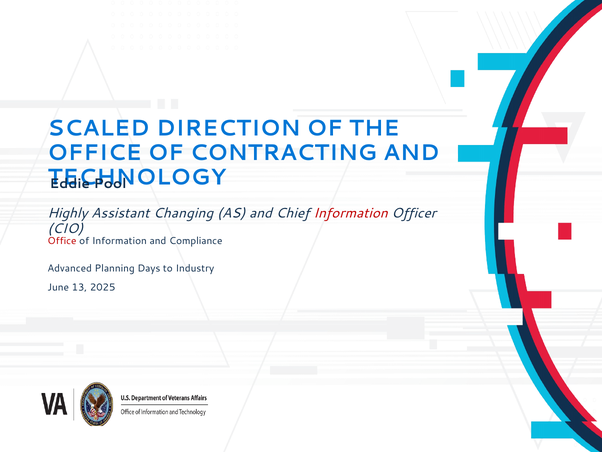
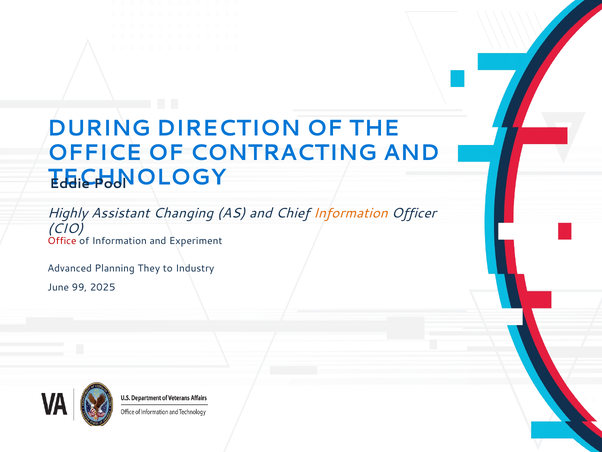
SCALED: SCALED -> DURING (99, 128)
Information colour: red -> orange (351, 213)
Compliance: Compliance -> Experiment (196, 241)
Days: Days -> They (149, 268)
13: 13 -> 99 (79, 287)
